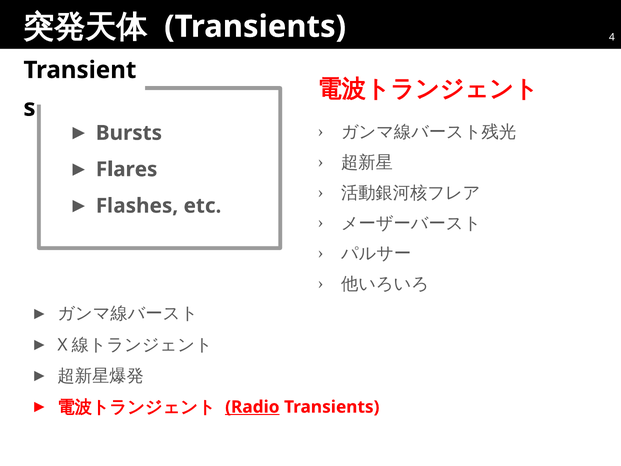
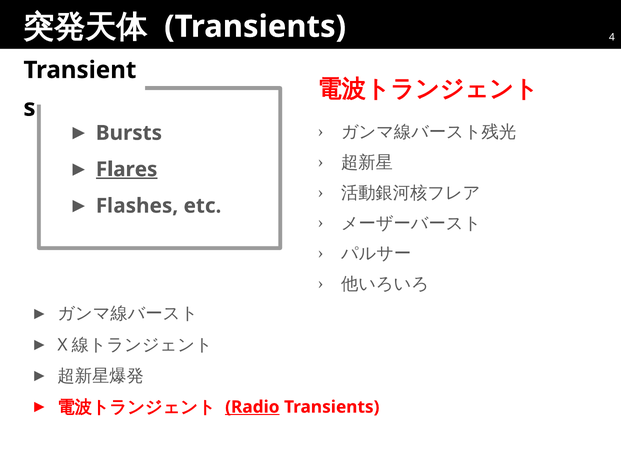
Flares underline: none -> present (127, 169)
